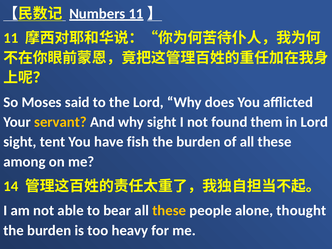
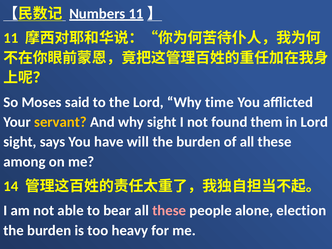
does: does -> time (220, 102)
tent: tent -> says (53, 142)
fish: fish -> will (138, 142)
these colour: yellow -> pink (169, 211)
thought: thought -> election (301, 211)
